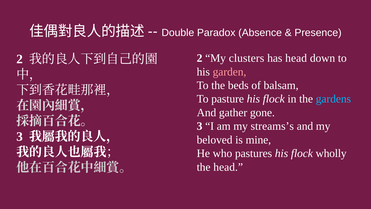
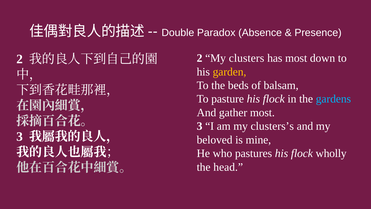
has head: head -> most (296, 58)
garden colour: pink -> yellow (230, 72)
gather gone: gone -> most (262, 112)
streams’s: streams’s -> clusters’s (272, 126)
